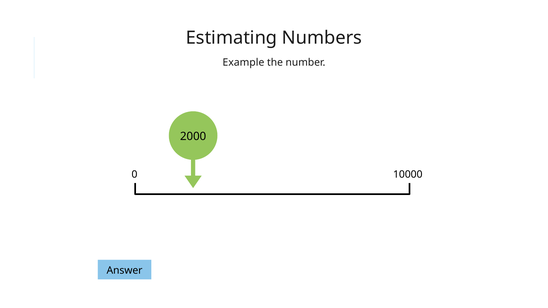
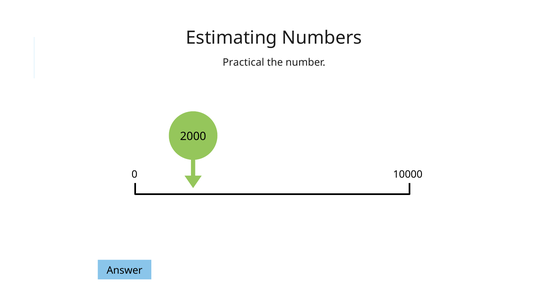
Example: Example -> Practical (243, 63)
